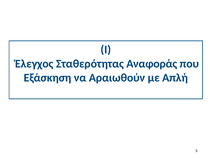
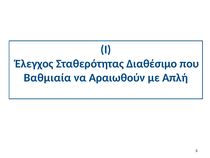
Αναφοράς: Αναφοράς -> Διαθέσιμο (152, 63)
Εξάσκηση: Εξάσκηση -> Βαθμιαία (47, 77)
